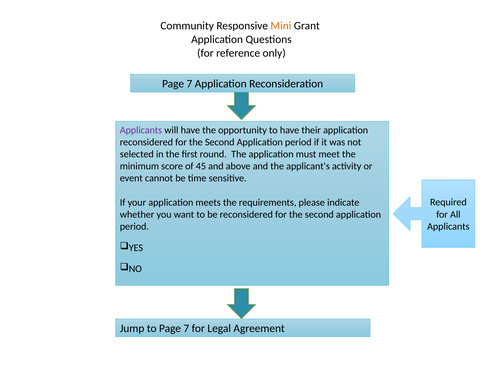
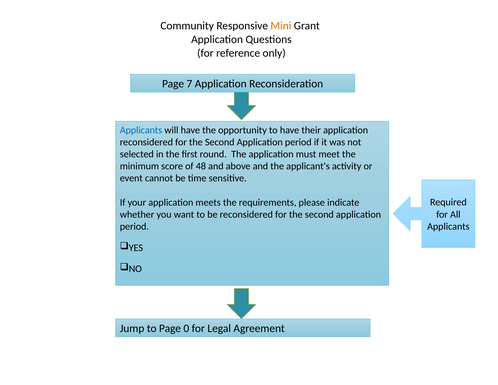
Applicants colour: purple -> blue (141, 130)
45: 45 -> 48 (201, 166)
to Page 7: 7 -> 0 (186, 328)
